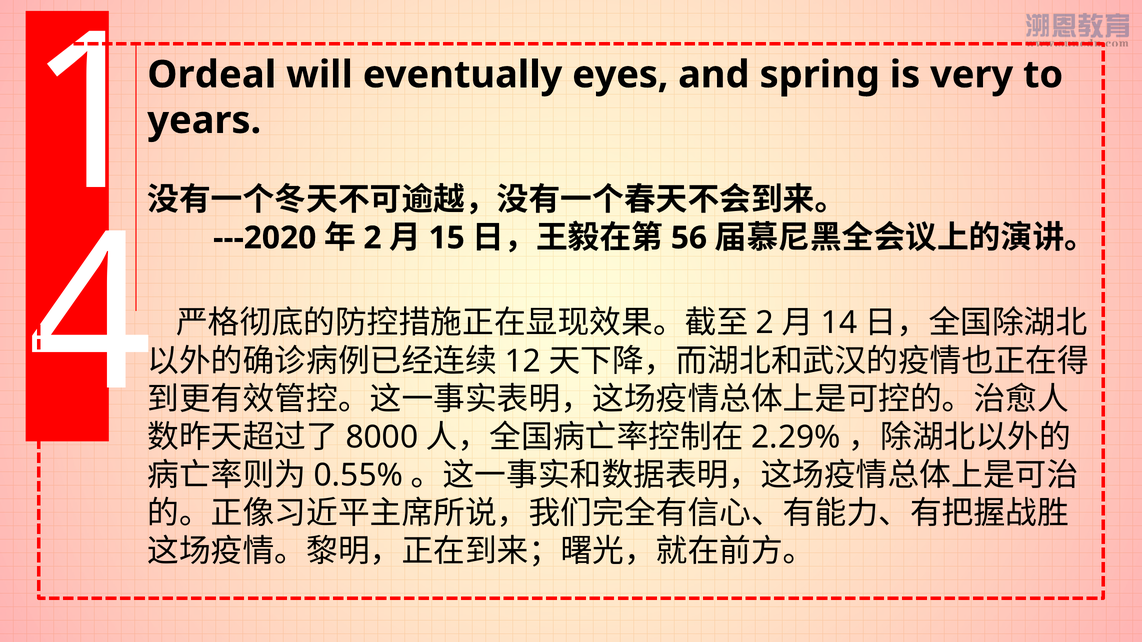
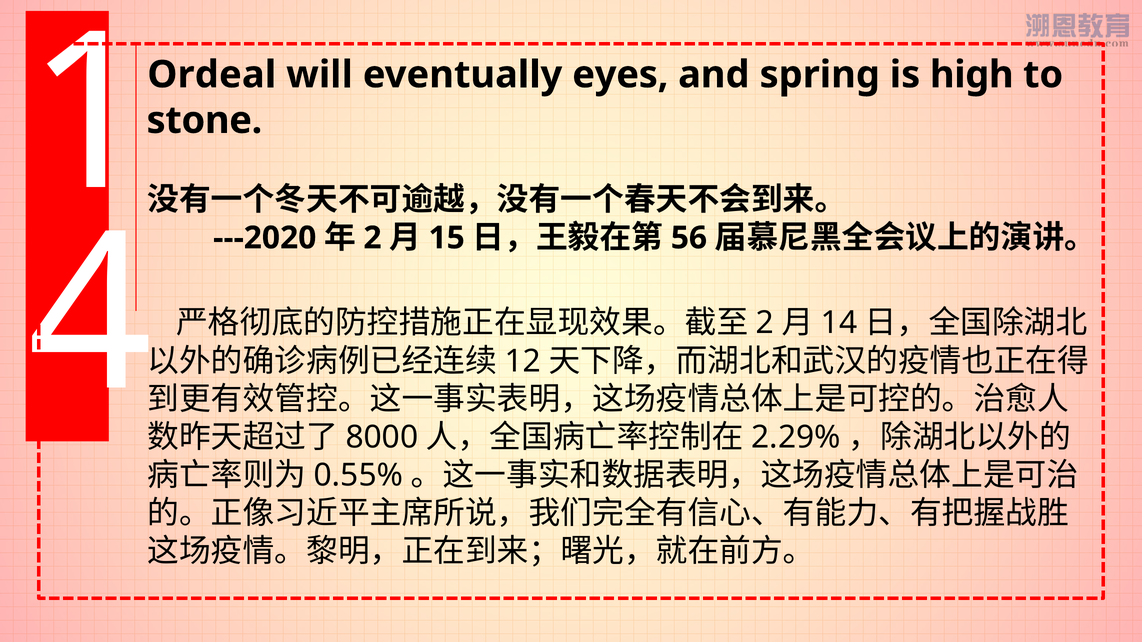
very: very -> high (972, 75)
years: years -> stone (204, 120)
